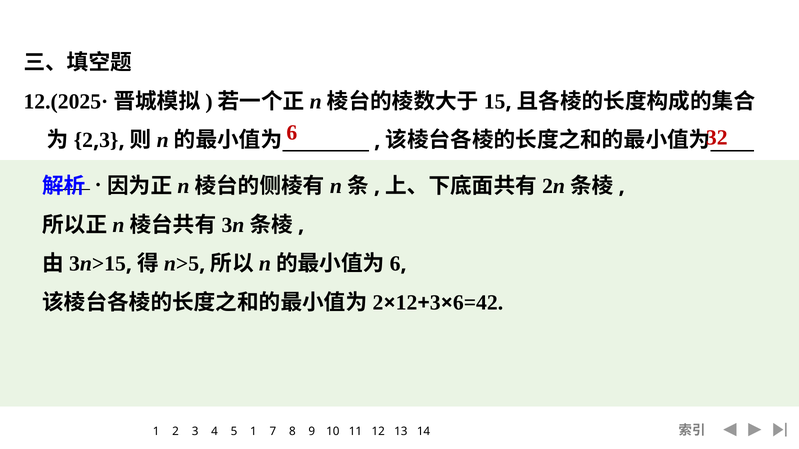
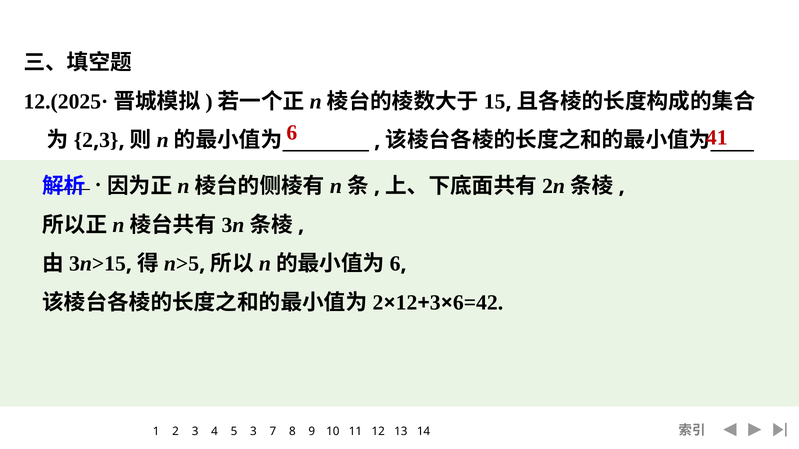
32: 32 -> 41 (717, 138)
1: 1 -> 3 (253, 432)
